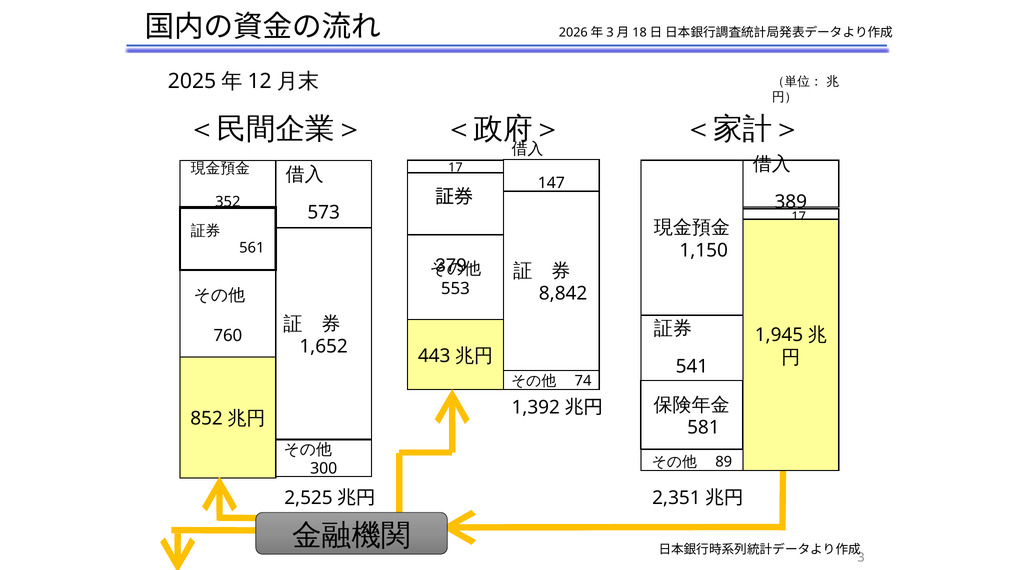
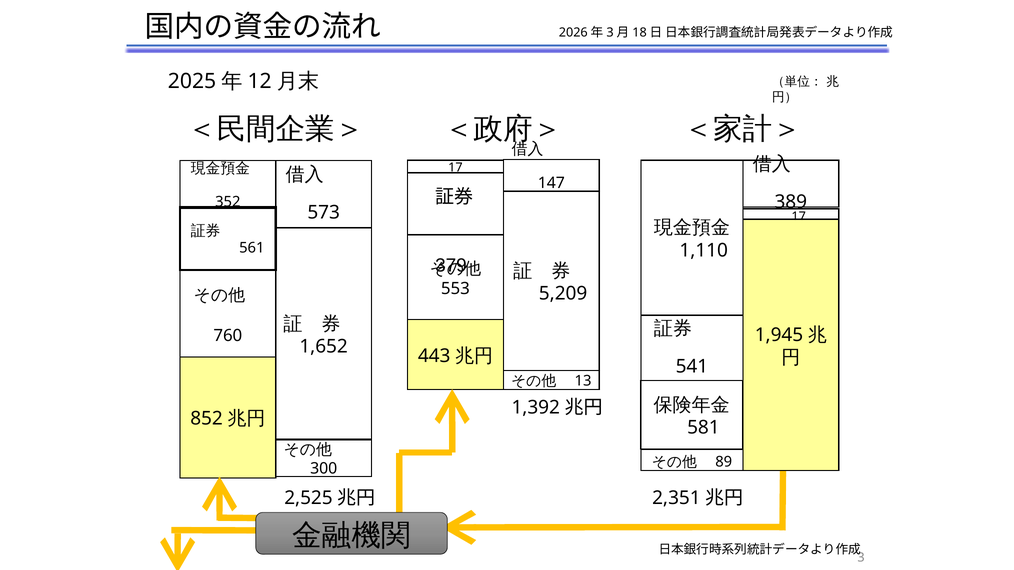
1,150: 1,150 -> 1,110 (704, 251)
8,842: 8,842 -> 5,209 (563, 294)
74: 74 -> 13 (583, 381)
